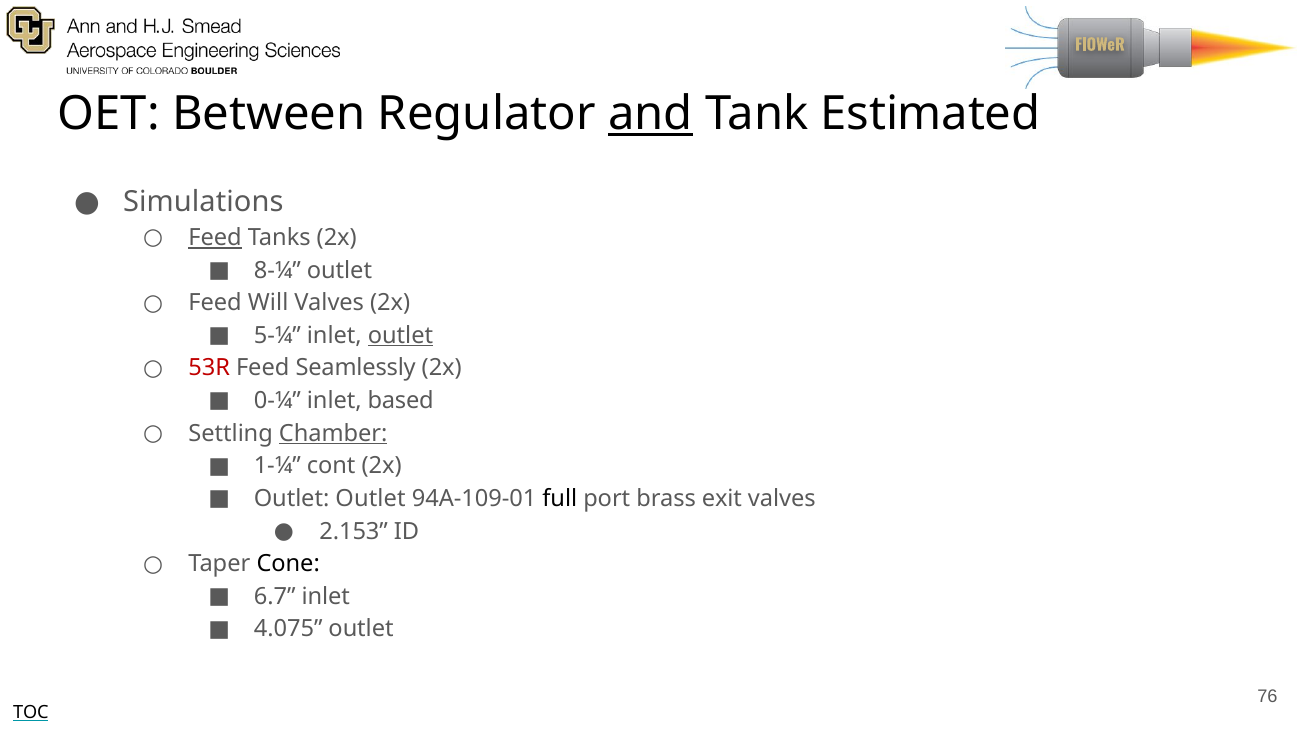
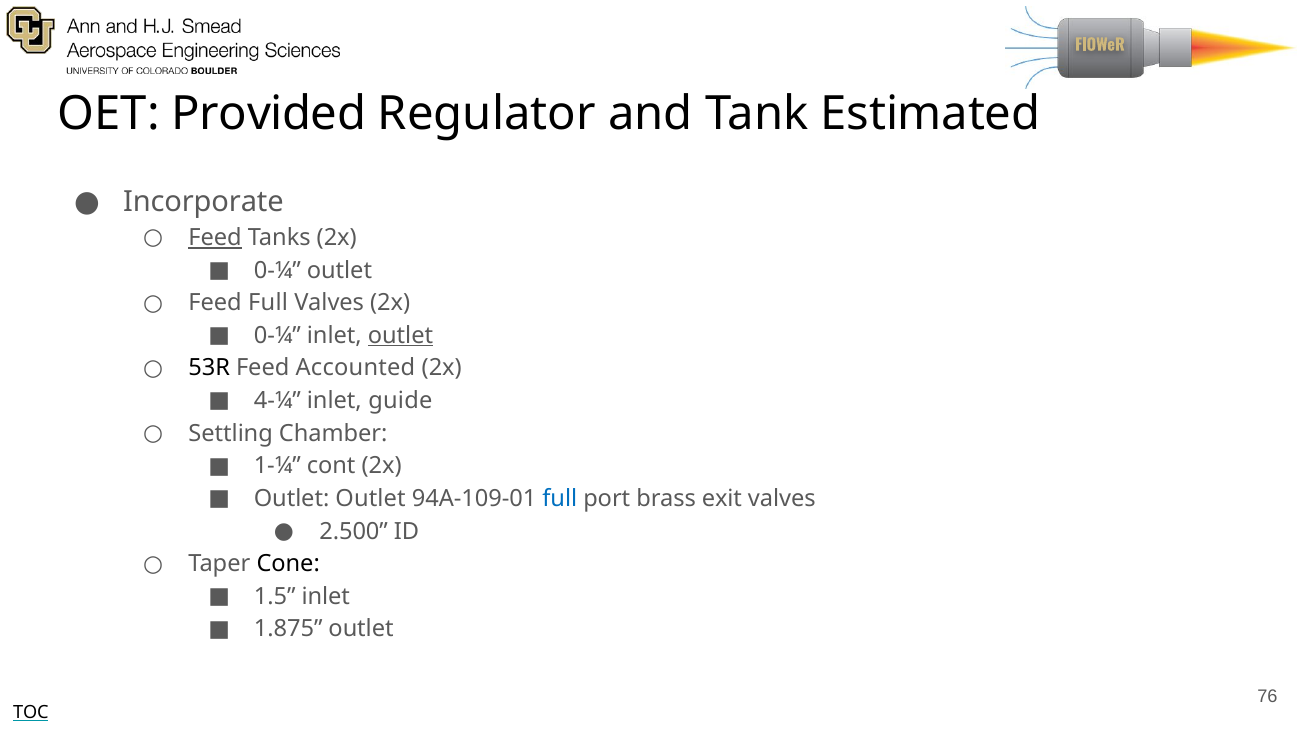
Between: Between -> Provided (269, 114)
and underline: present -> none (651, 114)
Simulations: Simulations -> Incorporate (203, 202)
8-¼: 8-¼ -> 0-¼ (277, 270)
Feed Will: Will -> Full (268, 303)
5-¼: 5-¼ -> 0-¼ (277, 335)
53R colour: red -> black (209, 368)
Seamlessly: Seamlessly -> Accounted (355, 368)
0-¼: 0-¼ -> 4-¼ (277, 401)
based: based -> guide (400, 401)
Chamber underline: present -> none (333, 433)
full colour: black -> blue (560, 498)
2.153: 2.153 -> 2.500 (354, 531)
6.7: 6.7 -> 1.5 (275, 596)
4.075: 4.075 -> 1.875 (288, 629)
